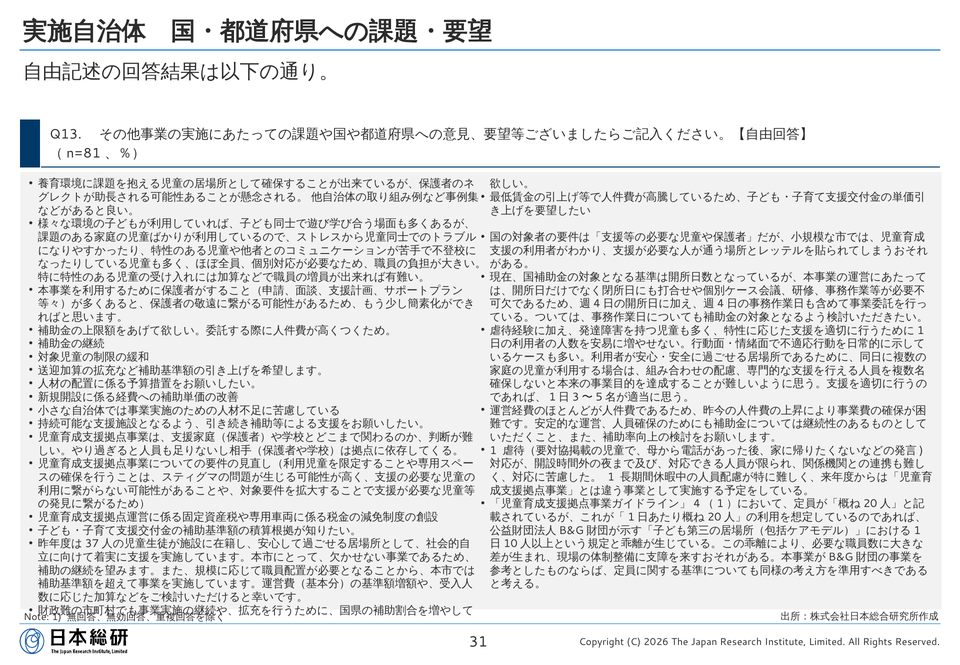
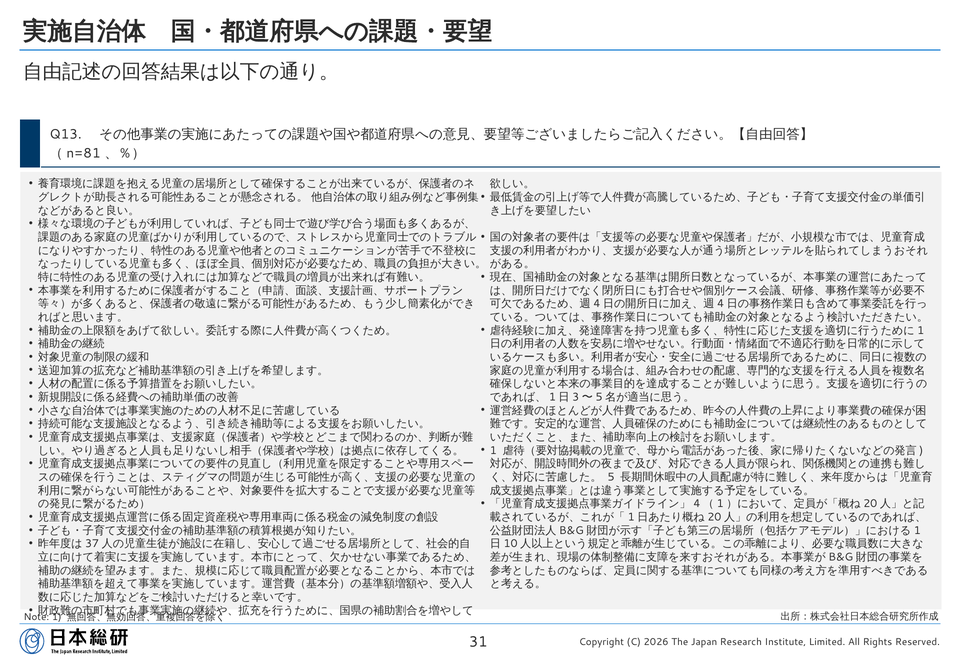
1: 1 -> 5 (611, 477)
